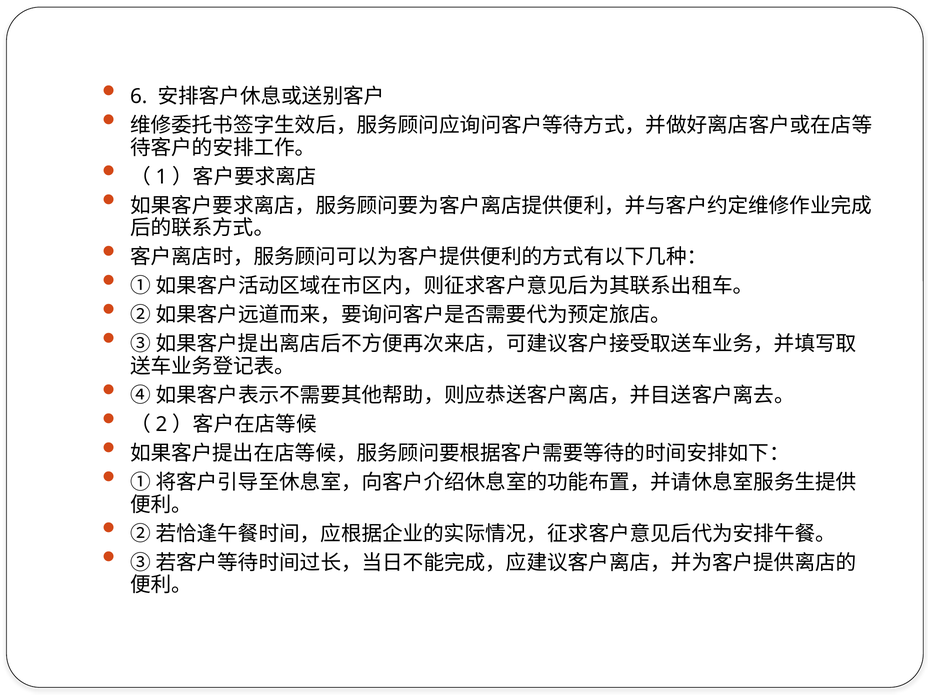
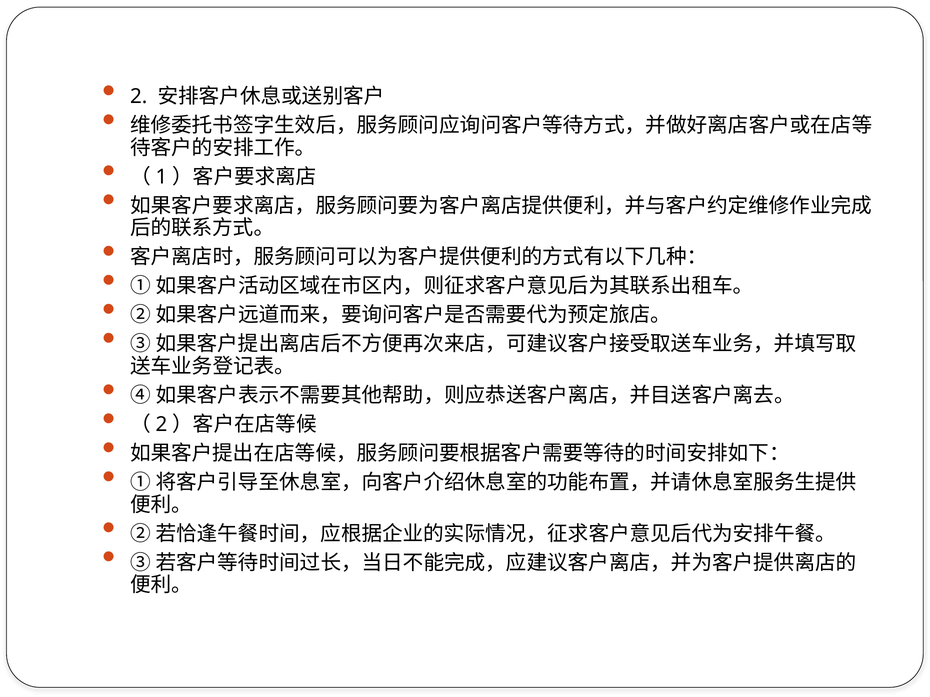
6: 6 -> 2 (139, 97)
